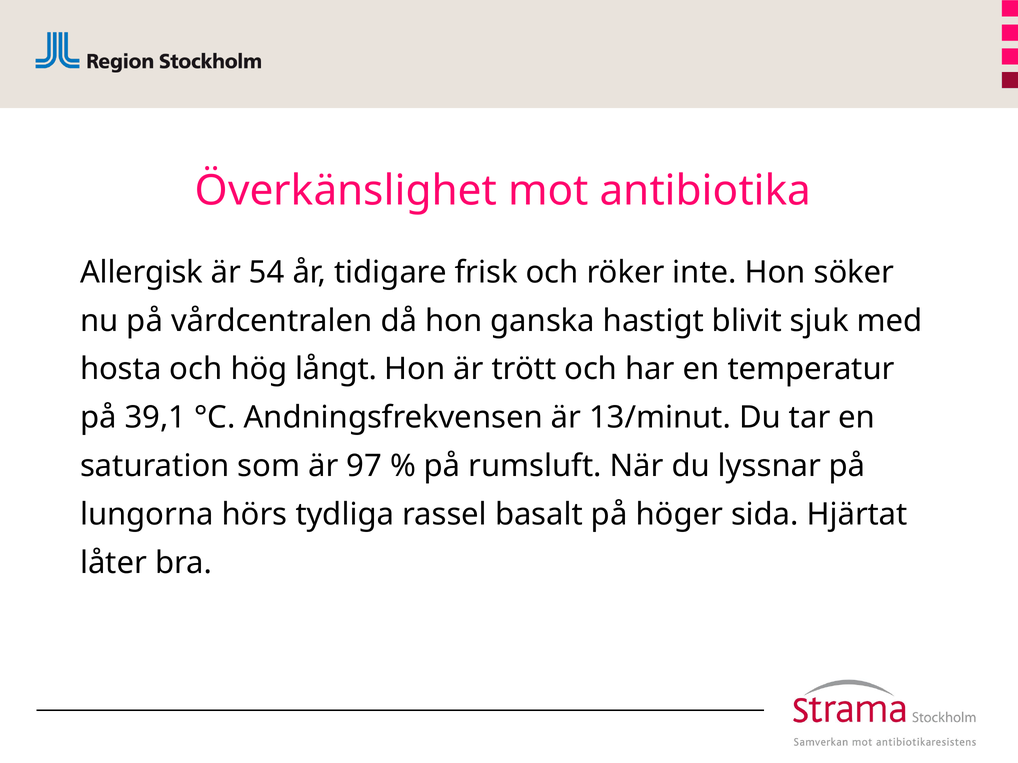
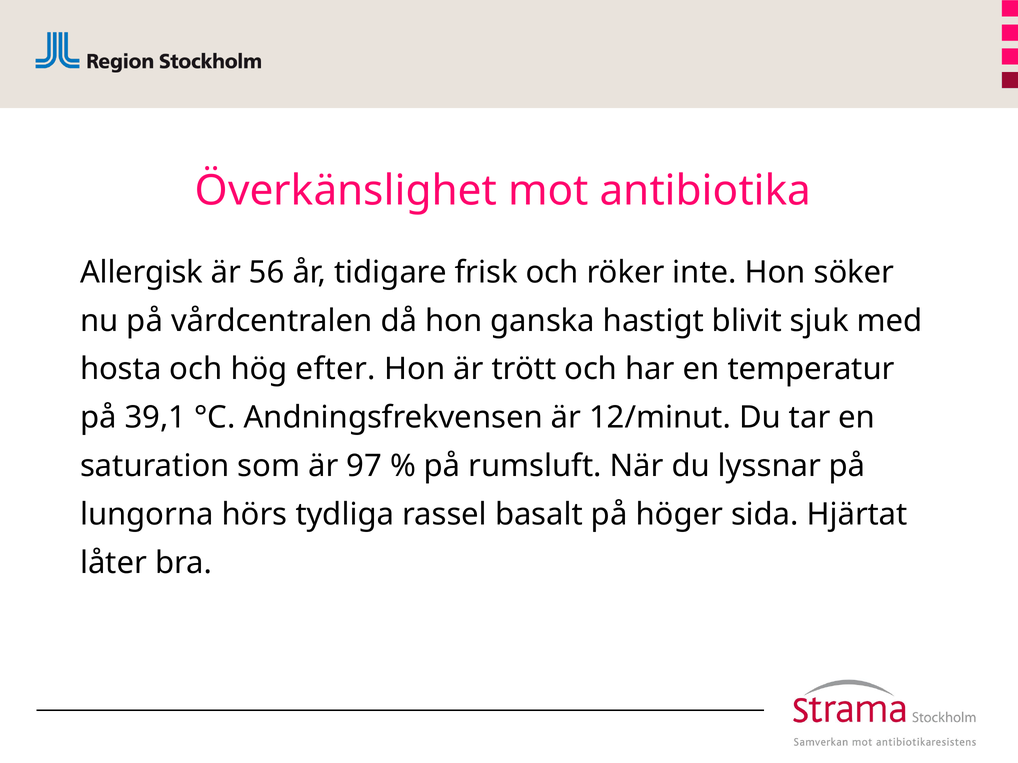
54: 54 -> 56 (267, 272)
långt: långt -> efter (336, 369)
13/minut: 13/minut -> 12/minut (660, 418)
